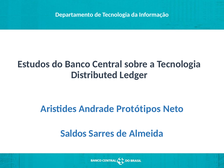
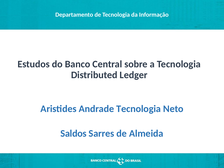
Andrade Protótipos: Protótipos -> Tecnologia (139, 109)
